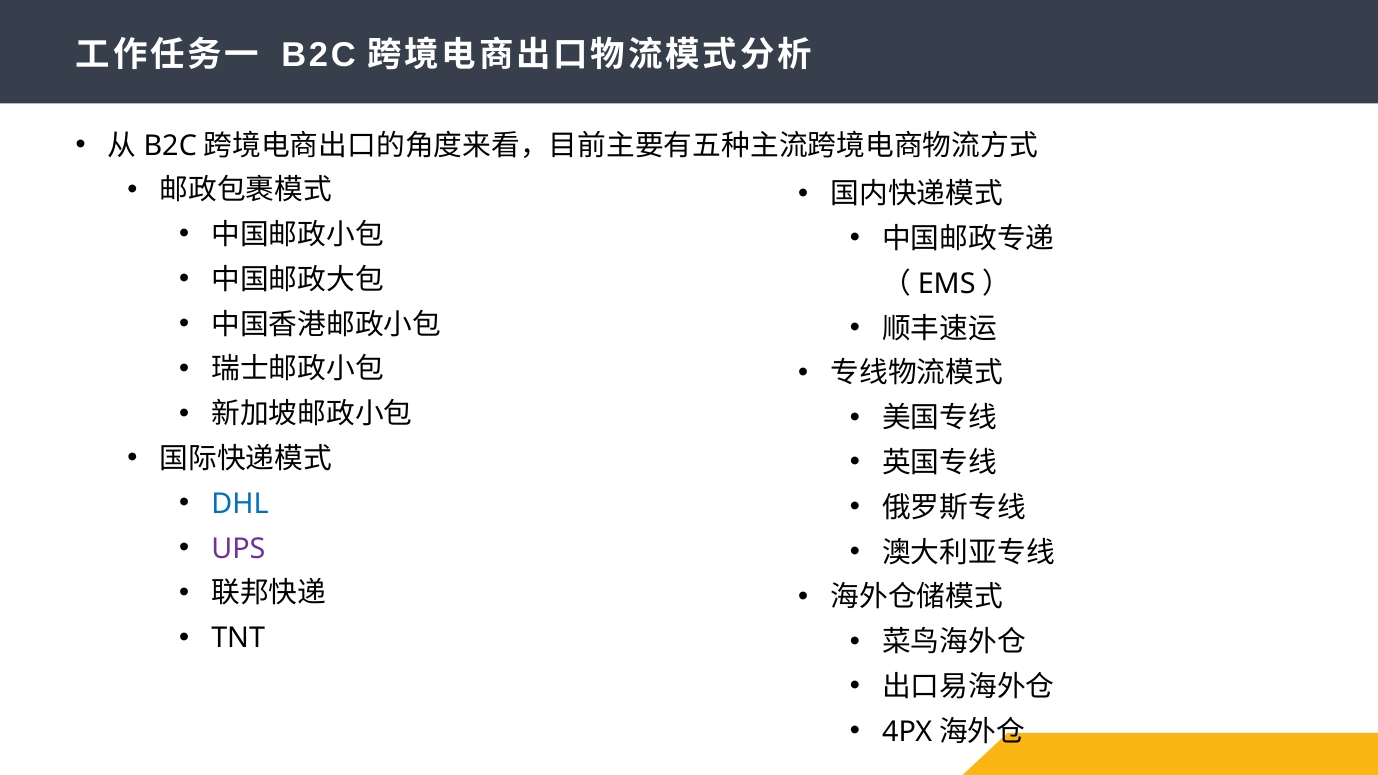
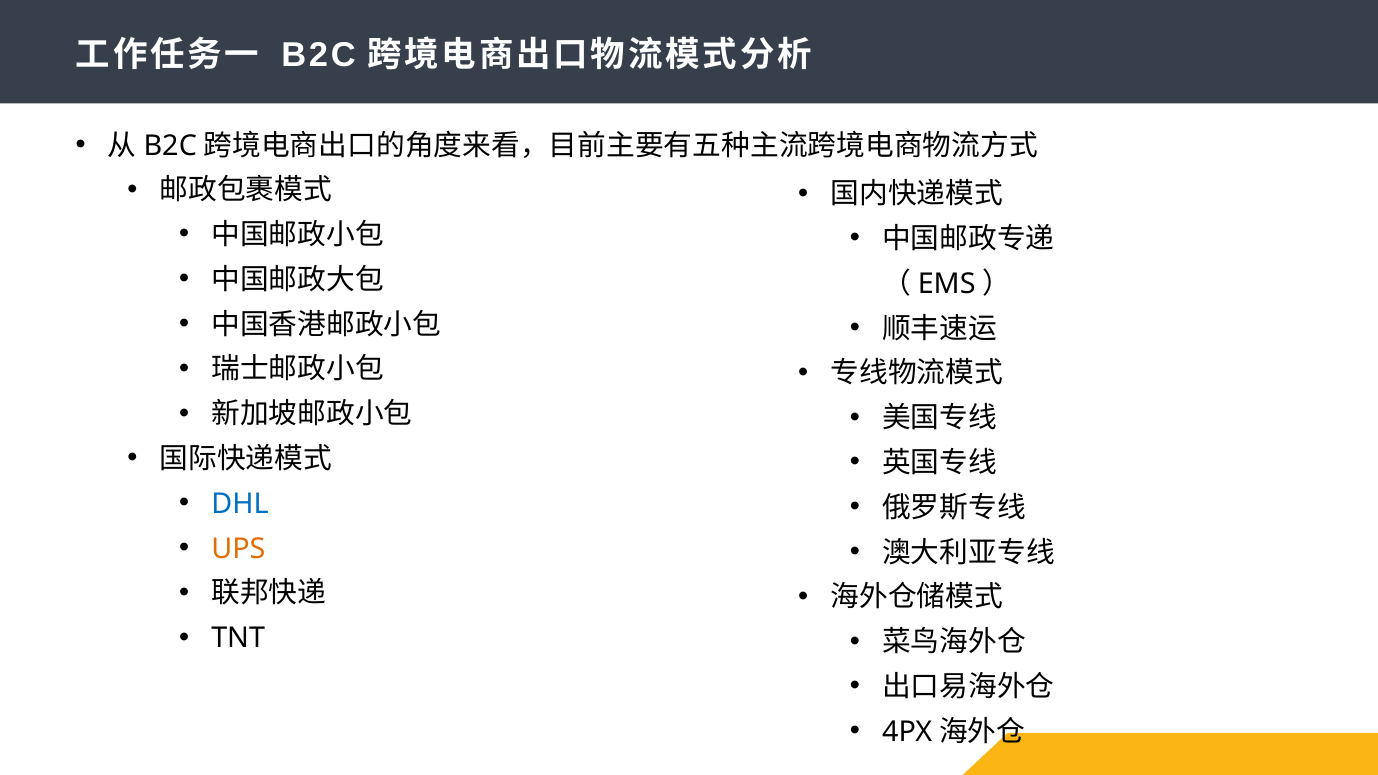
UPS colour: purple -> orange (238, 549)
